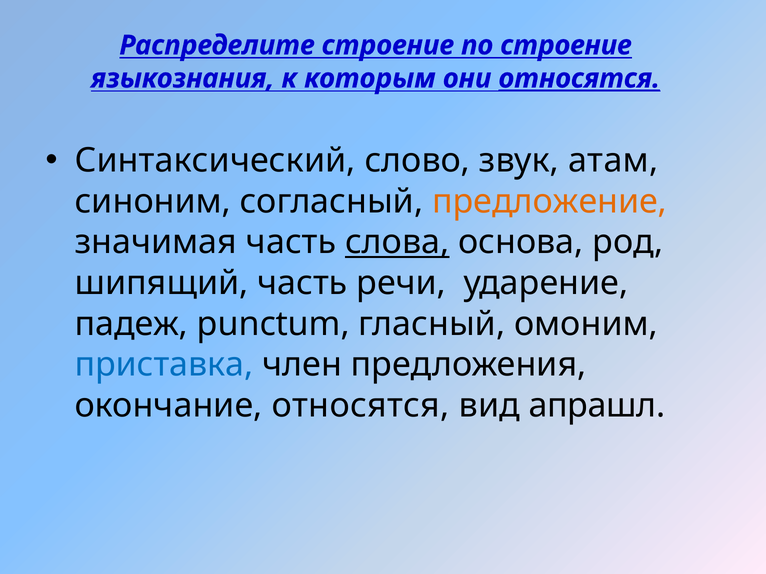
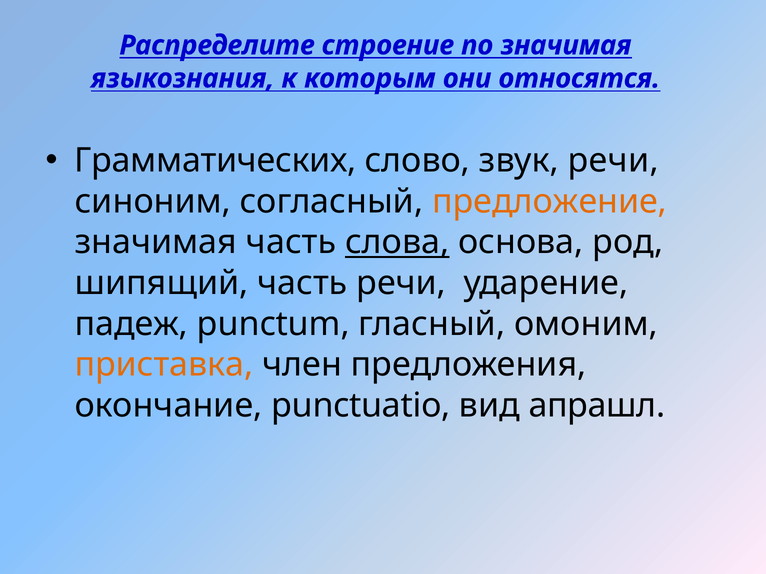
по строение: строение -> значимая (566, 45)
относятся underline: present -> none (579, 79)
Синтаксический: Синтаксический -> Грамматических (215, 161)
звук атам: атам -> речи (613, 161)
приставка colour: blue -> orange (164, 365)
окончание относятся: относятся -> punctuatio (361, 406)
